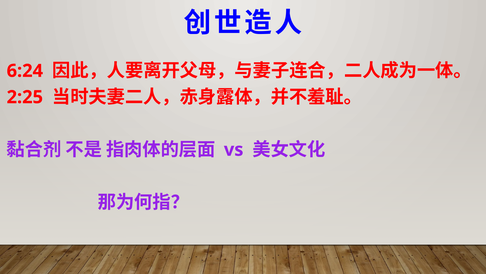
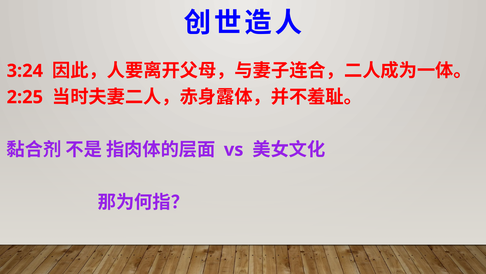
6:24: 6:24 -> 3:24 (25, 71)
